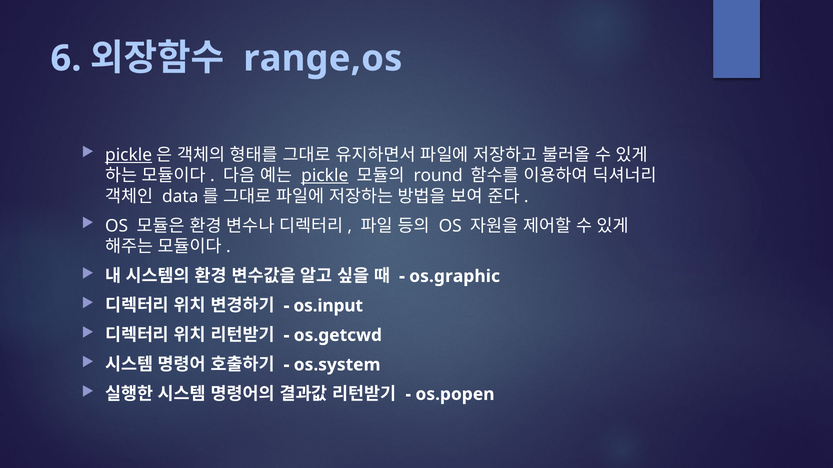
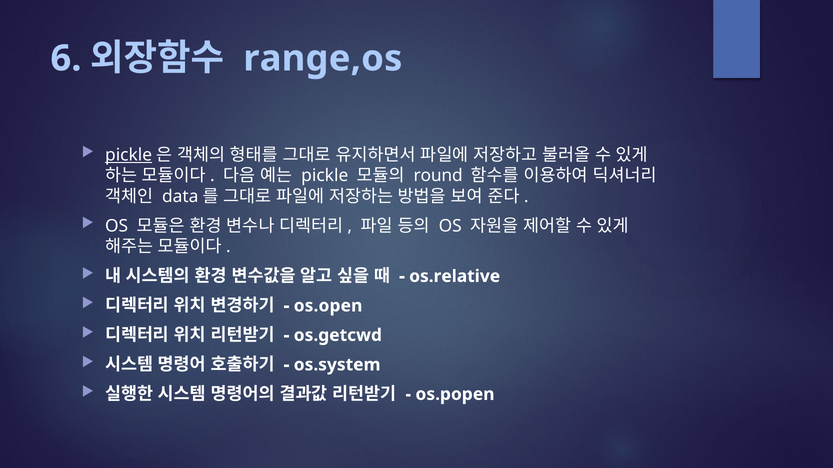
pickle underline: present -> none (325, 176)
os.graphic: os.graphic -> os.relative (455, 277)
os.input: os.input -> os.open (328, 306)
